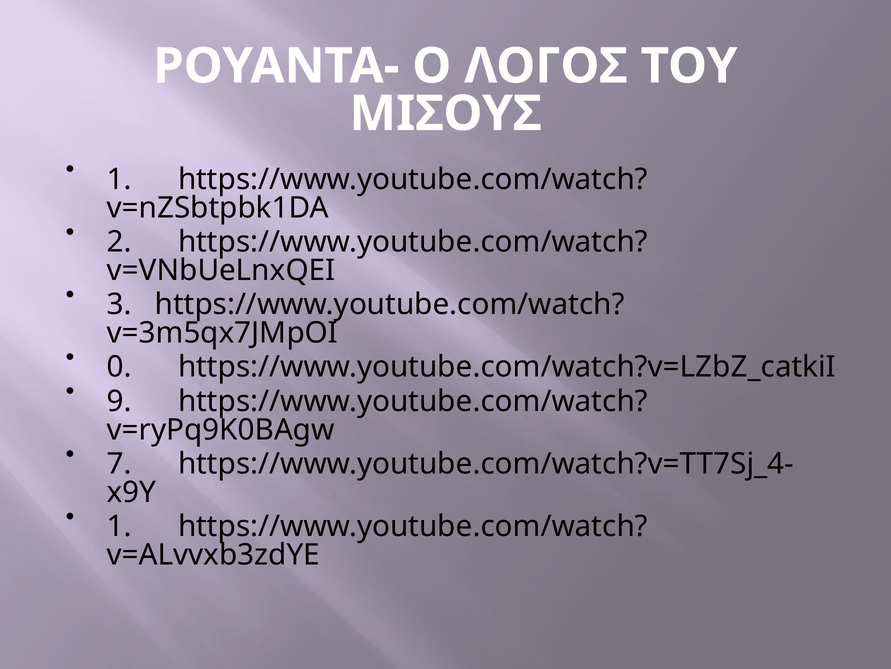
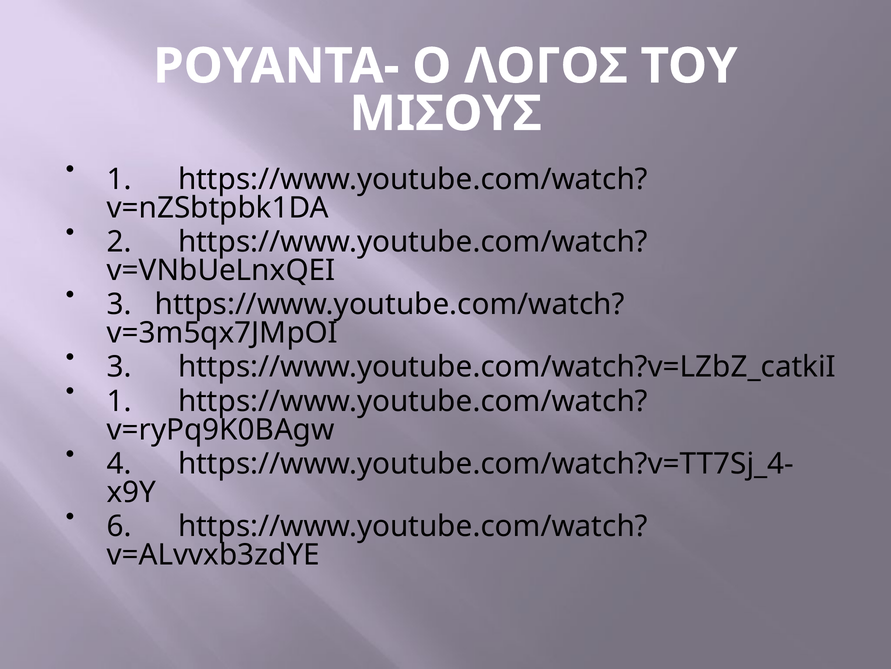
0: 0 -> 3 (119, 367)
9: 9 -> 1 (119, 401)
7: 7 -> 4 (119, 463)
1: 1 -> 6 (119, 526)
